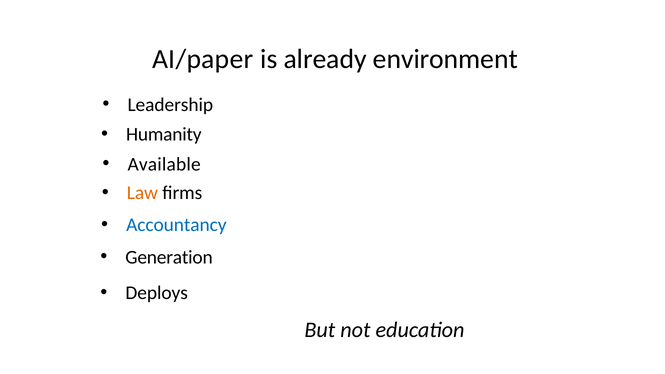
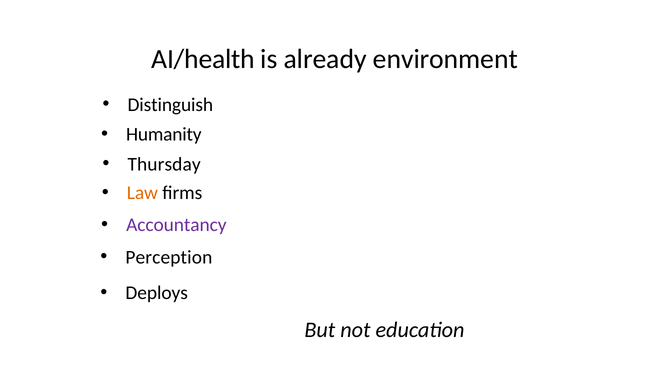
AI/paper: AI/paper -> AI/health (203, 59)
Leadership: Leadership -> Distinguish (170, 105)
Available: Available -> Thursday (164, 164)
Accountancy colour: blue -> purple (176, 225)
Generation: Generation -> Perception (169, 257)
